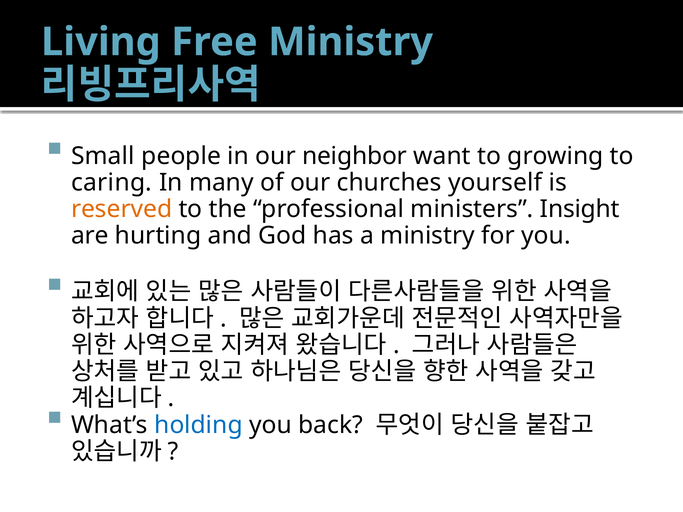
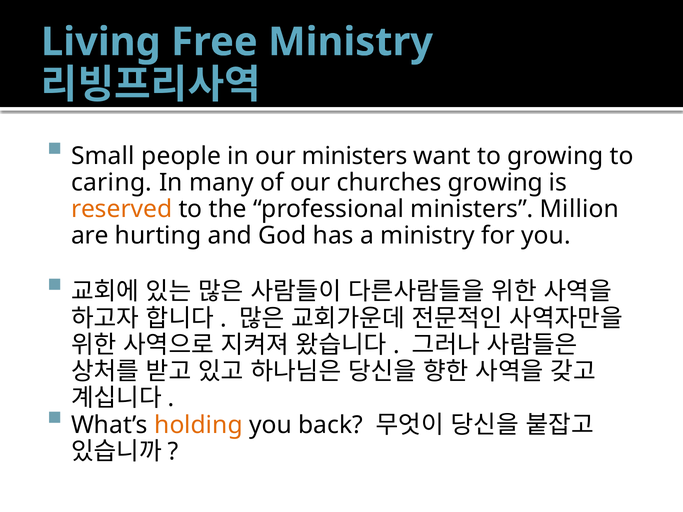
our neighbor: neighbor -> ministers (355, 156)
churches yourself: yourself -> growing (495, 183)
Insight: Insight -> Million (579, 209)
holding colour: blue -> orange (199, 425)
